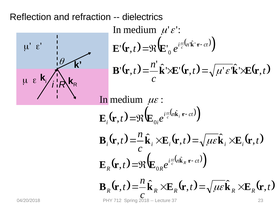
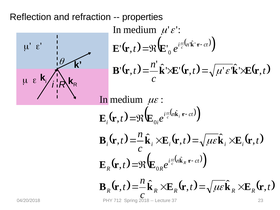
dielectrics: dielectrics -> properties (143, 17)
